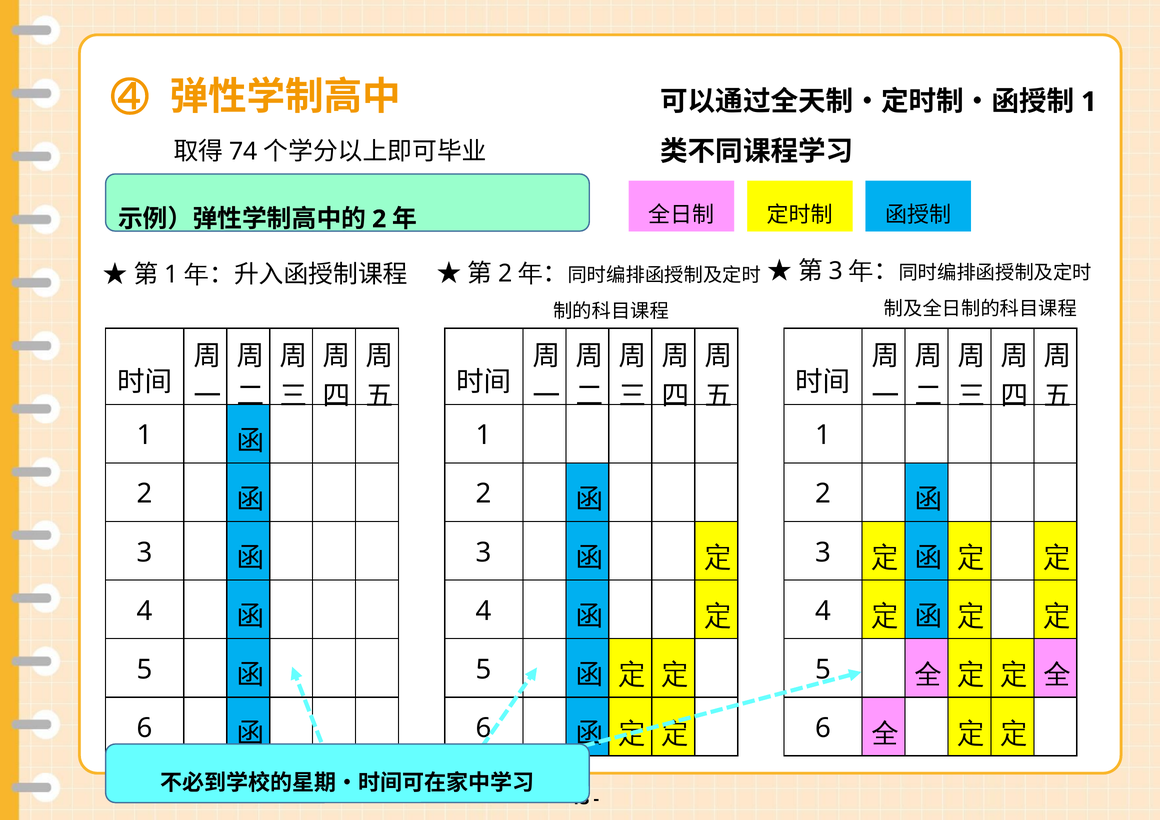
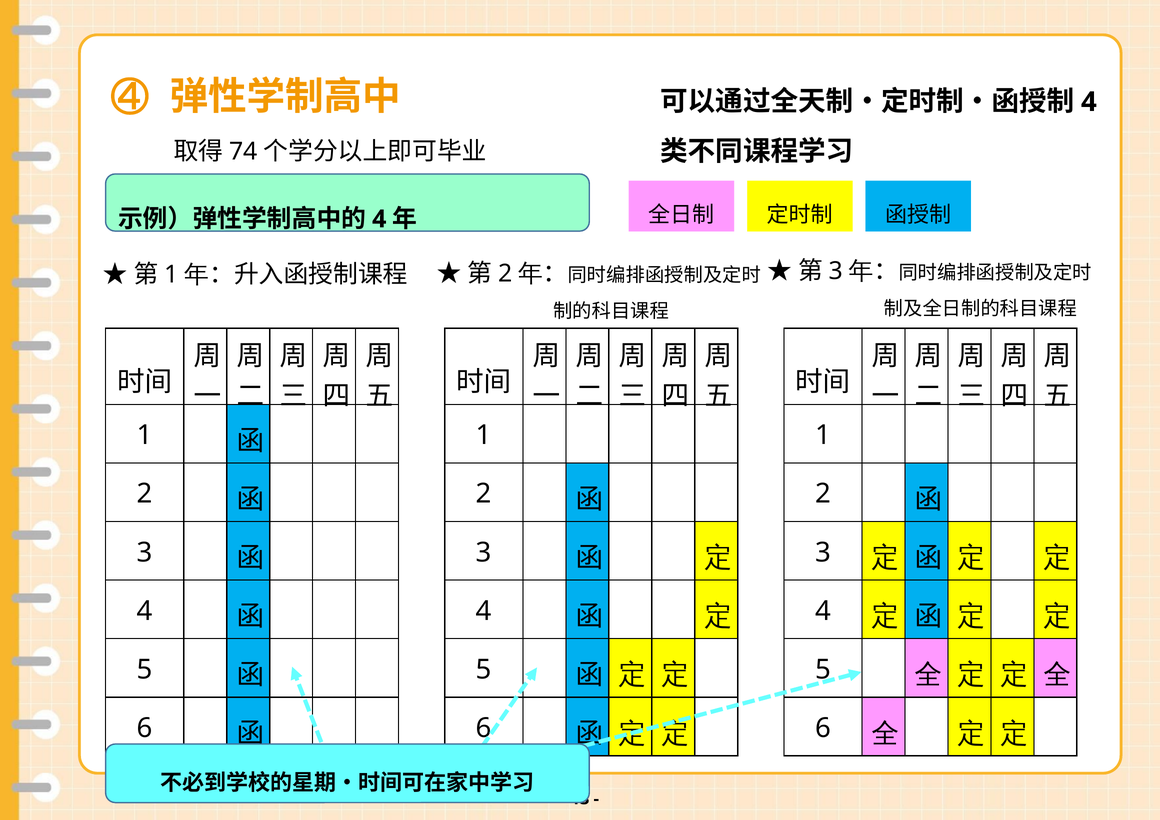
1: 1 -> 4 (1089, 102)
2: 2 -> 4 (379, 219)
